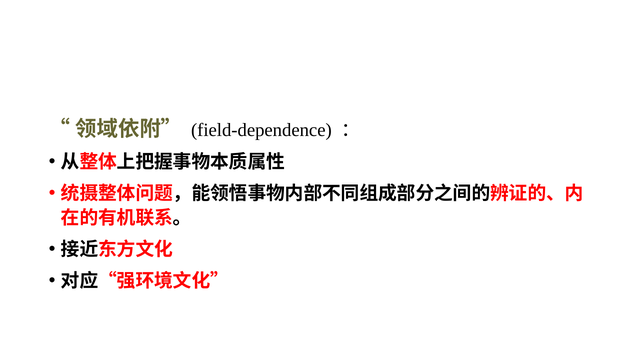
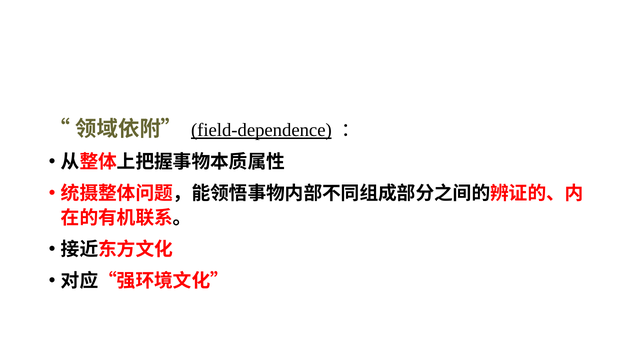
field-dependence underline: none -> present (261, 130)
